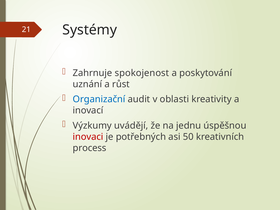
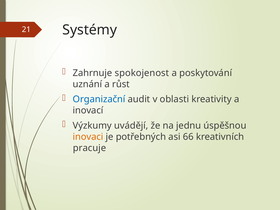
inovaci colour: red -> orange (88, 137)
50: 50 -> 66 (188, 137)
process: process -> pracuje (89, 148)
